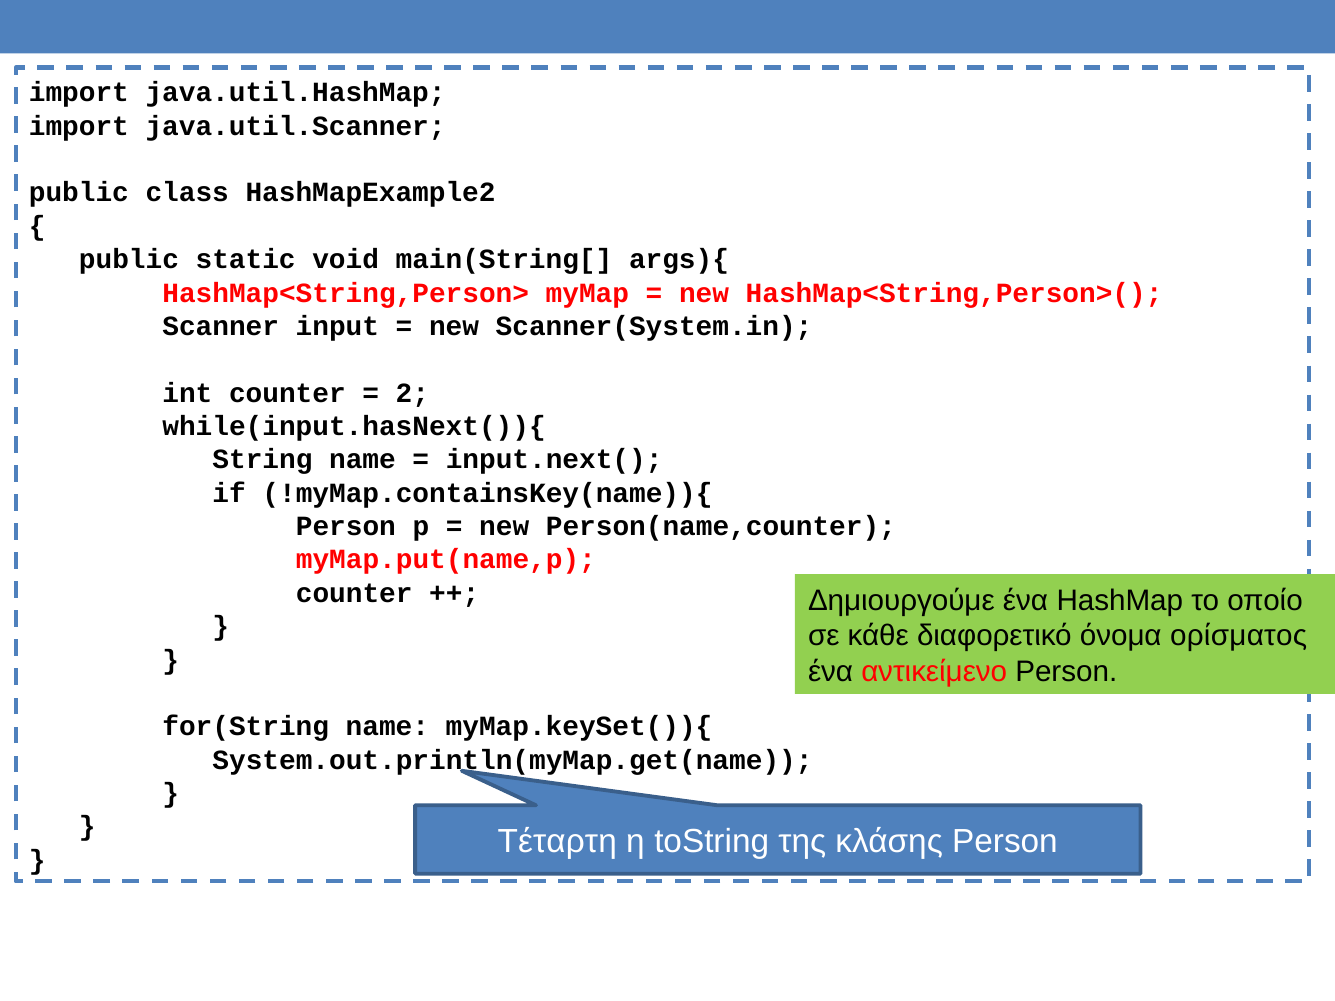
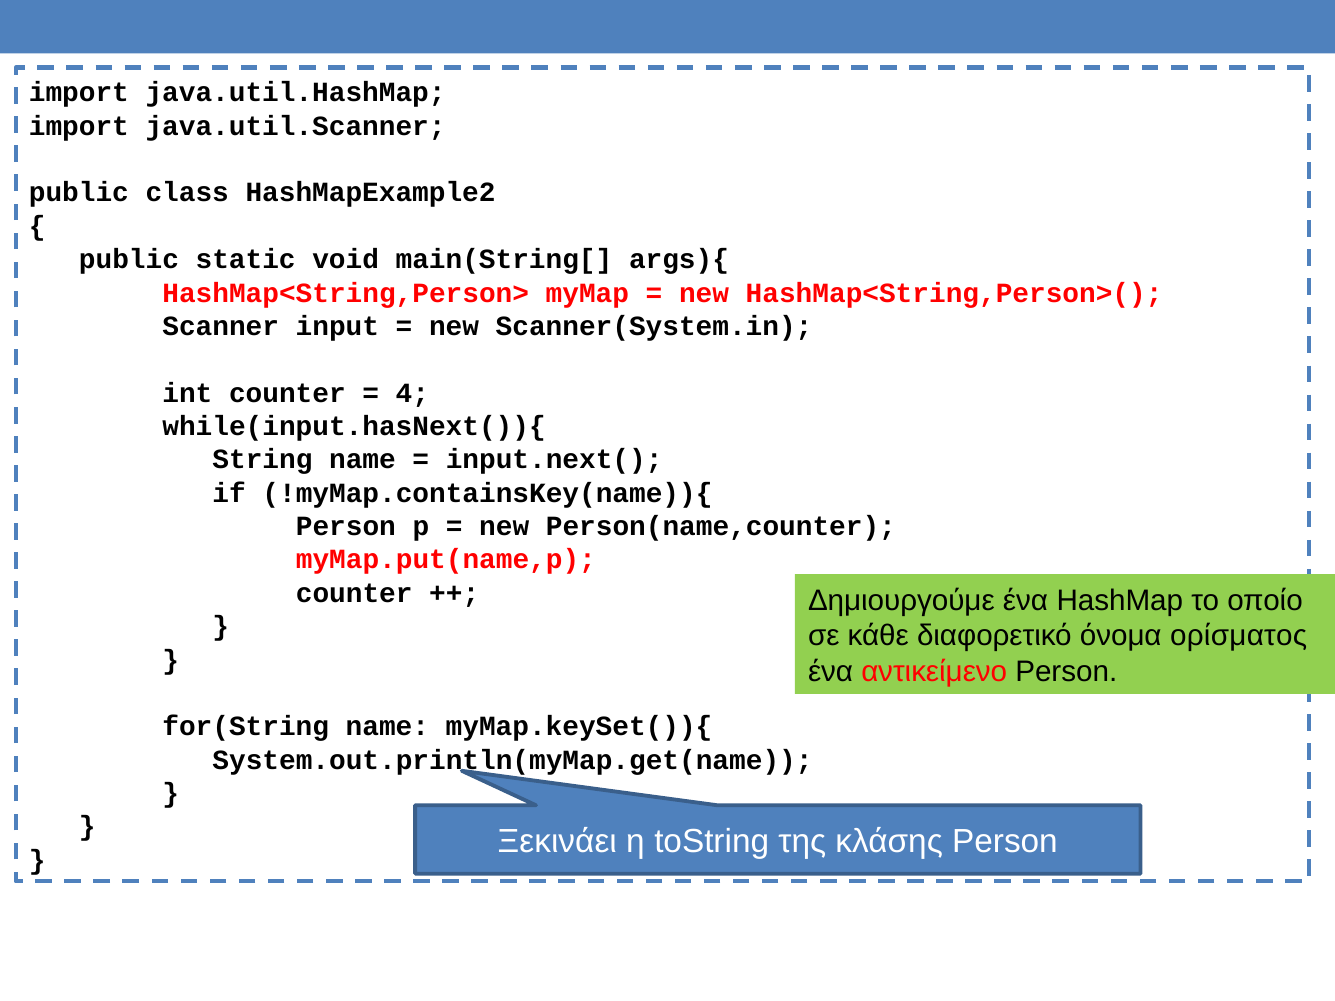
2: 2 -> 4 (412, 393)
Τέταρτη: Τέταρτη -> Ξεκινάει (557, 842)
